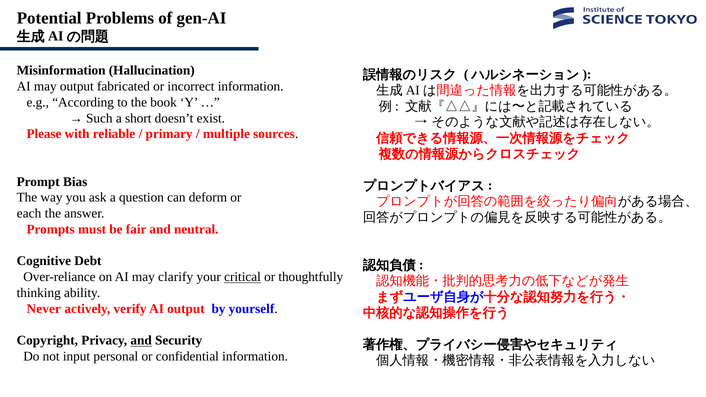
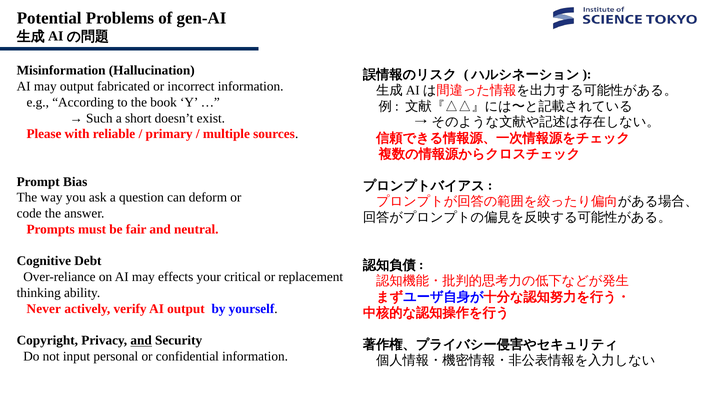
each: each -> code (29, 214)
clarify: clarify -> effects (176, 277)
critical underline: present -> none (243, 277)
thoughtfully: thoughtfully -> replacement (311, 277)
